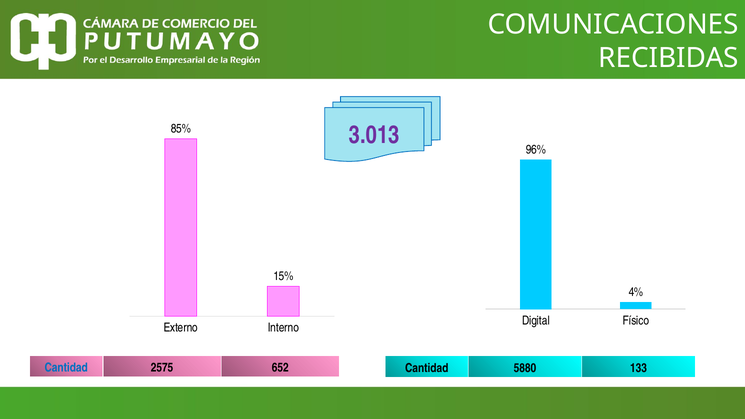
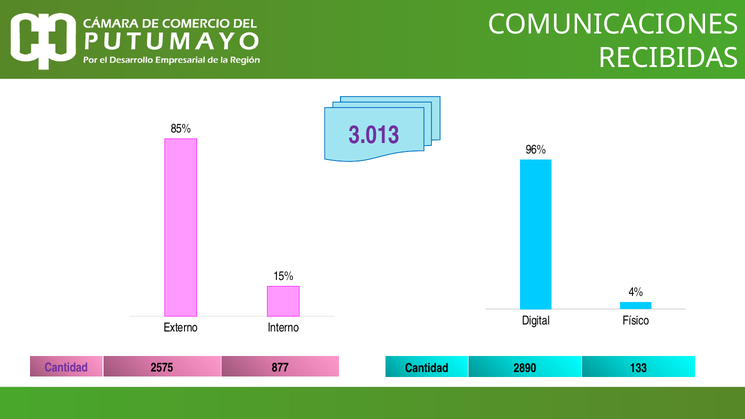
Cantidad colour: blue -> purple (66, 368)
652: 652 -> 877 (280, 368)
5880: 5880 -> 2890 (525, 368)
